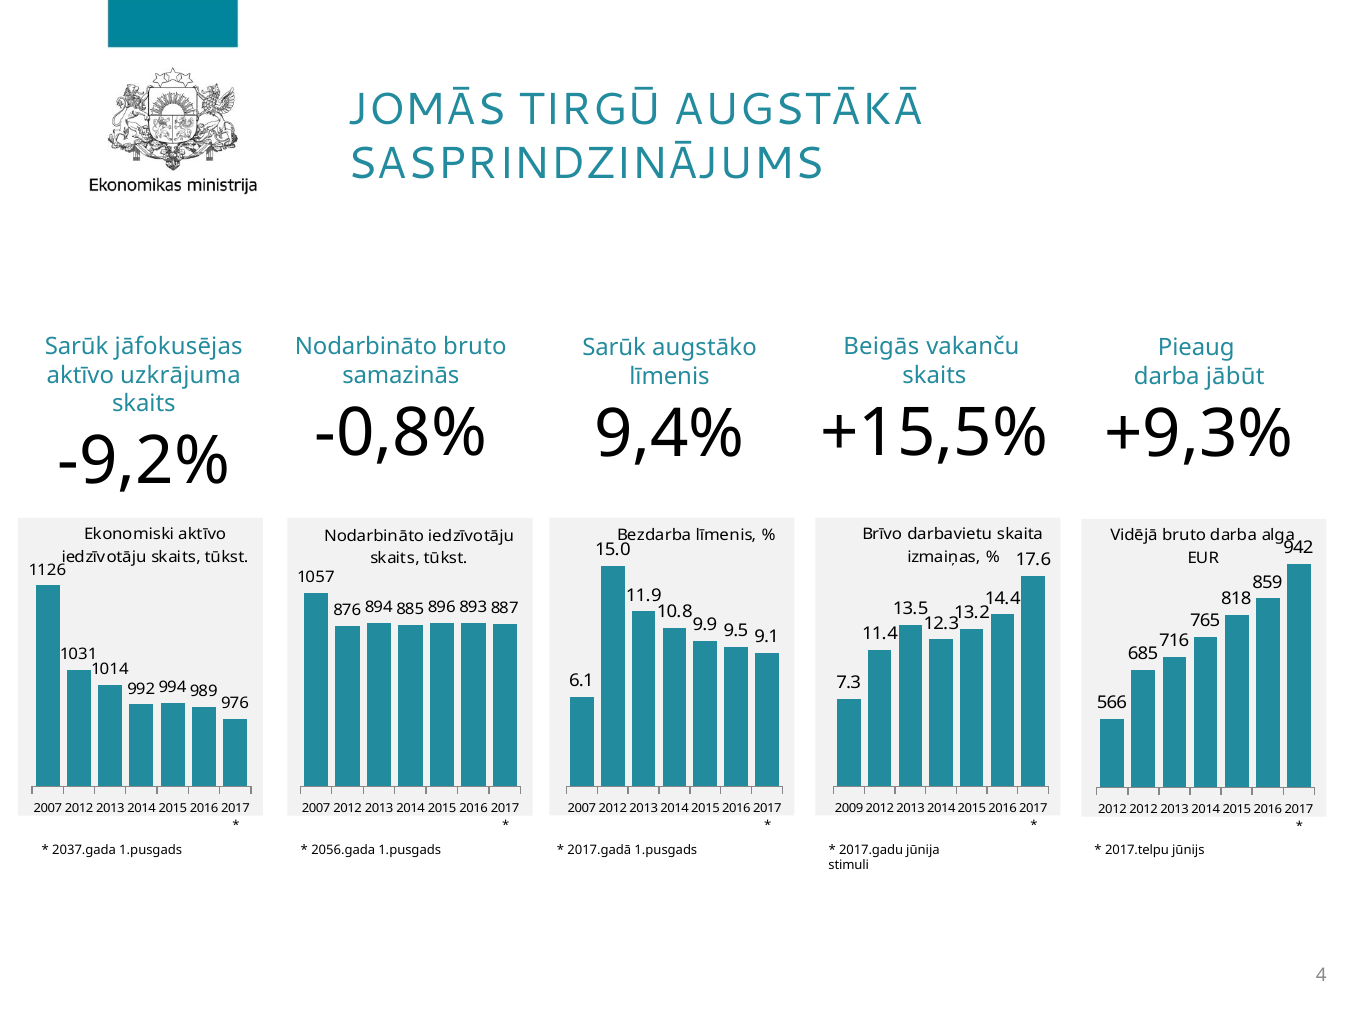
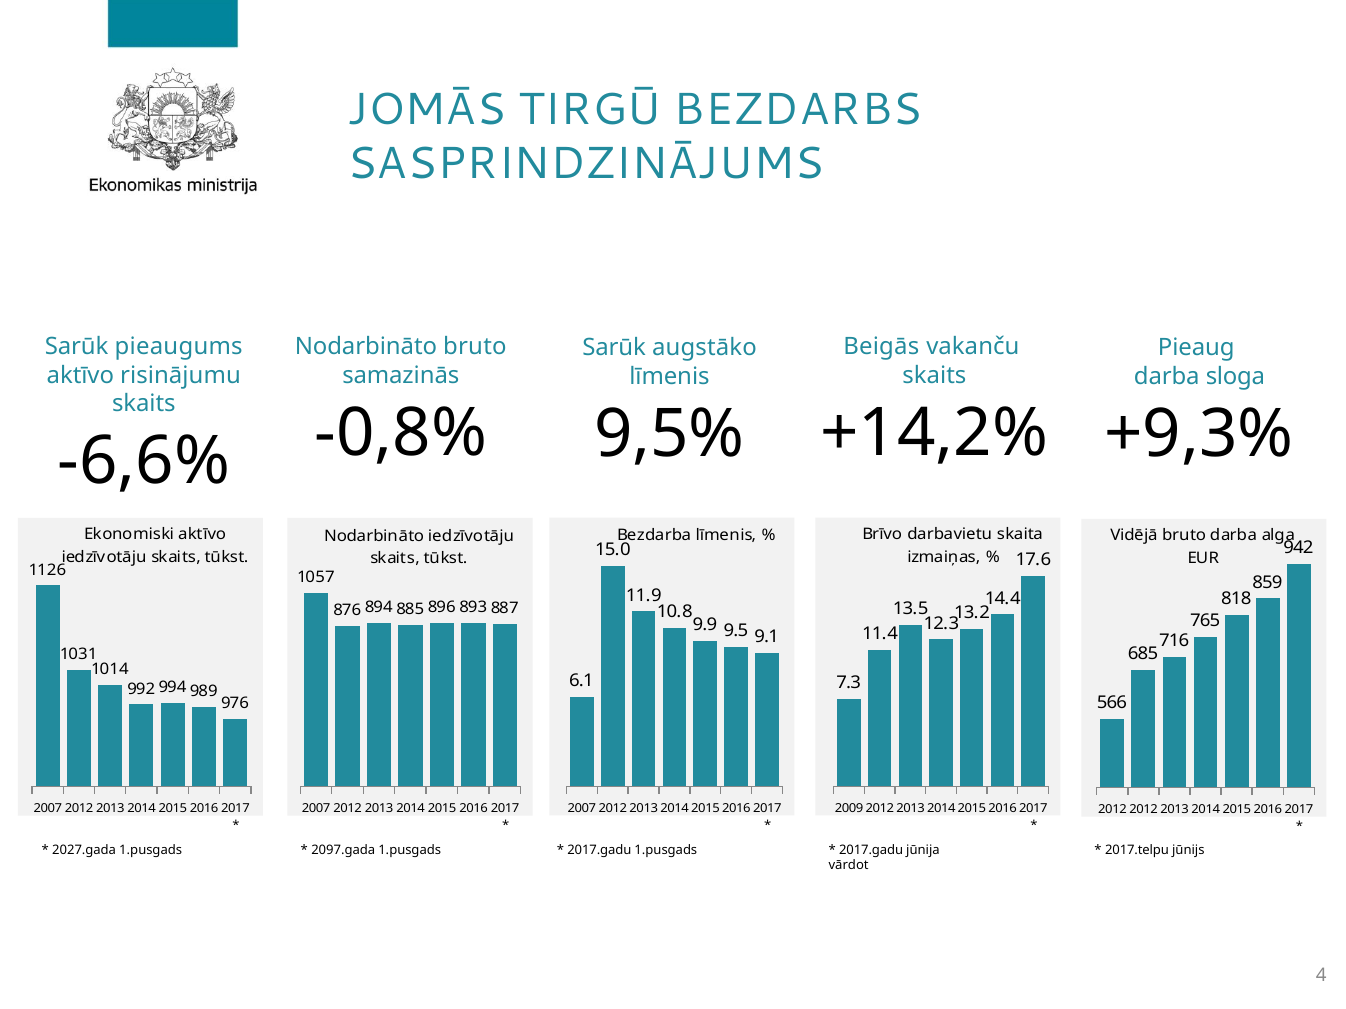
AUGSTĀKĀ: AUGSTĀKĀ -> BEZDARBS (798, 110)
jāfokusējas: jāfokusējas -> pieaugums (179, 347)
uzkrājuma: uzkrājuma -> risinājumu (180, 375)
jābūt: jābūt -> sloga (1235, 376)
+15,5%: +15,5% -> +14,2% (934, 433)
9,4%: 9,4% -> 9,5% (669, 434)
-9,2%: -9,2% -> -6,6% (144, 462)
2037.gada: 2037.gada -> 2027.gada (84, 850)
2056.gada: 2056.gada -> 2097.gada (343, 850)
2017.gadā: 2017.gadā -> 2017.gadu (599, 850)
stimuli: stimuli -> vārdot (849, 866)
